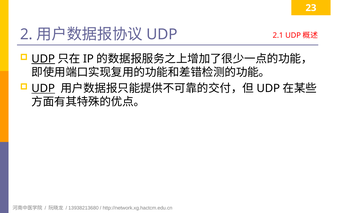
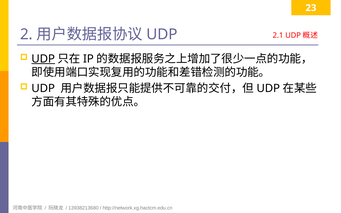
UDP underline: present -> none (43, 88)
